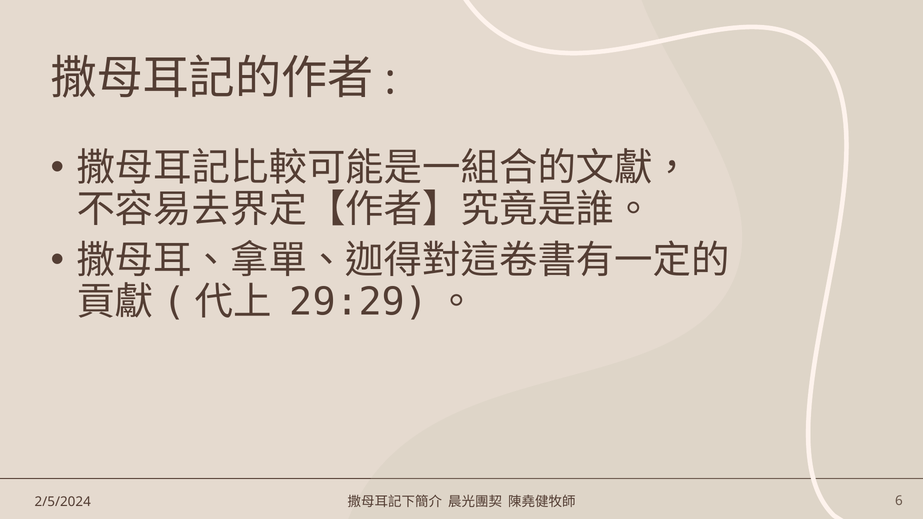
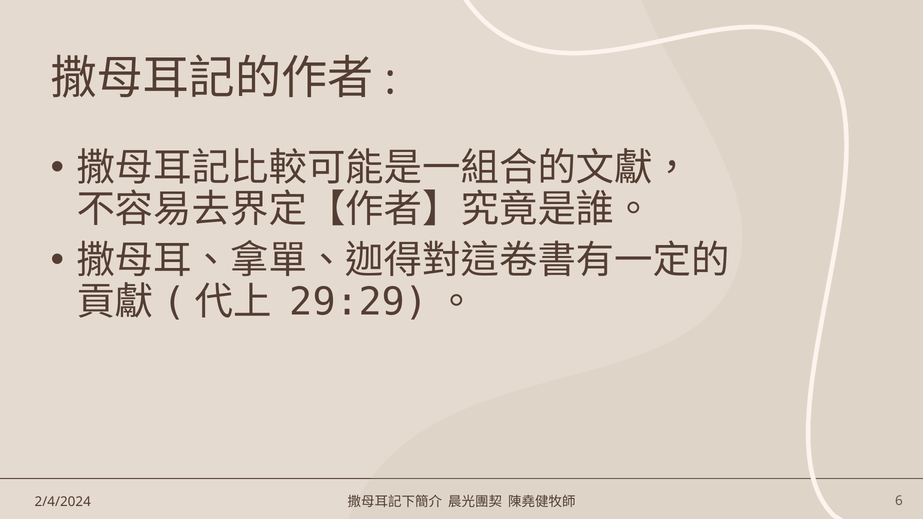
2/5/2024: 2/5/2024 -> 2/4/2024 (63, 502)
